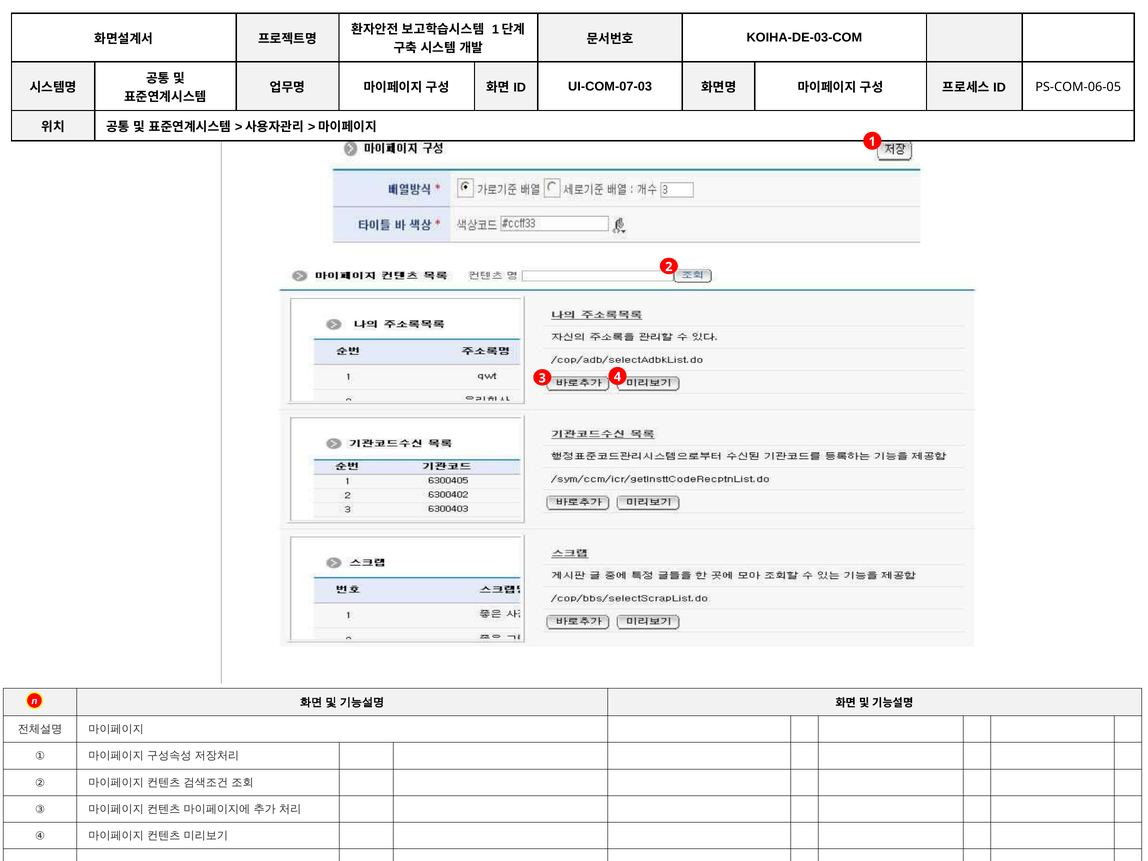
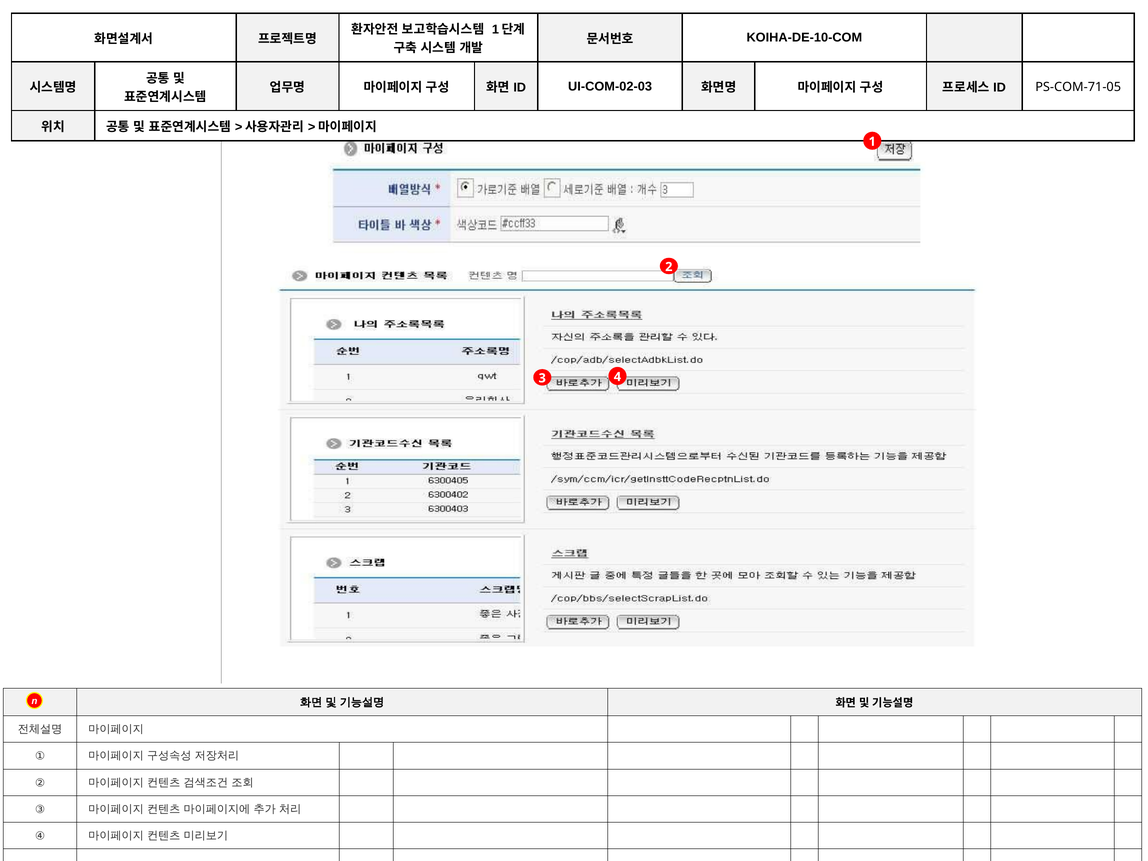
KOIHA-DE-03-COM: KOIHA-DE-03-COM -> KOIHA-DE-10-COM (804, 38)
UI-COM-07-03: UI-COM-07-03 -> UI-COM-02-03 (610, 86)
PS-COM-06-05: PS-COM-06-05 -> PS-COM-71-05 (1078, 87)
